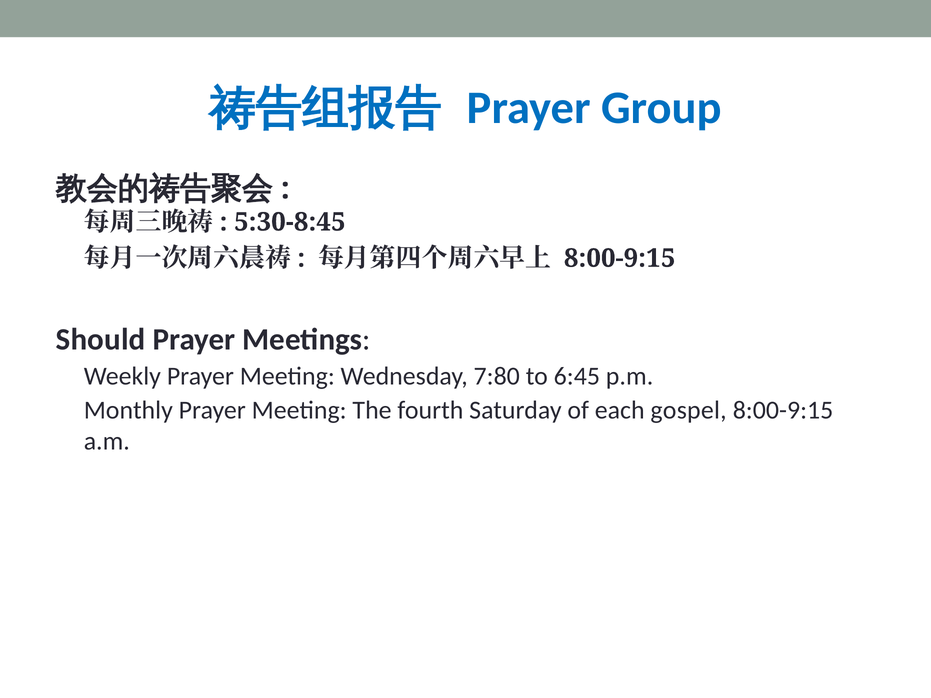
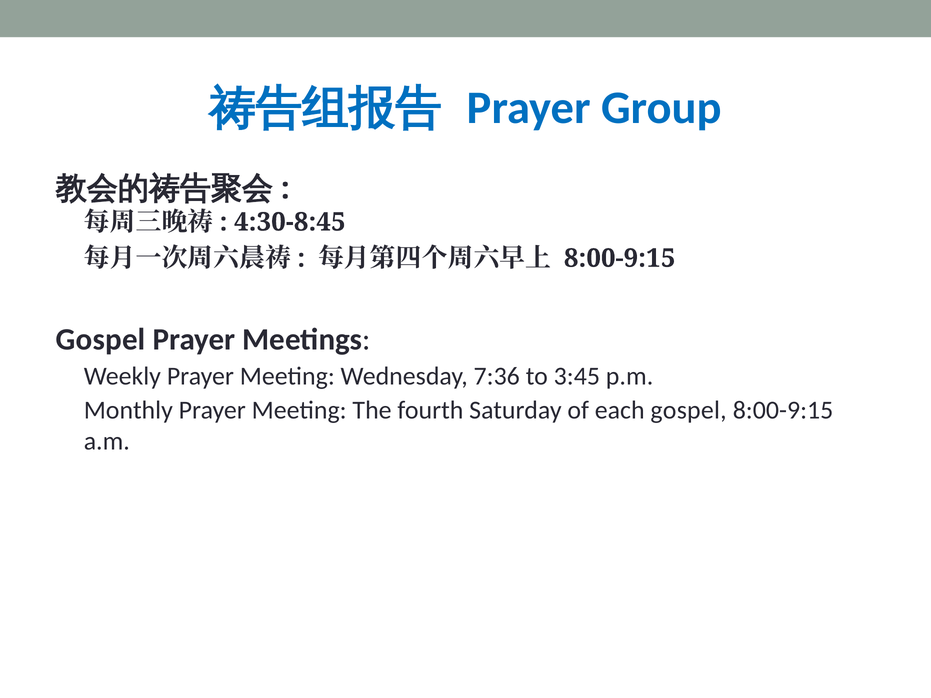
5:30-8:45: 5:30-8:45 -> 4:30-8:45 (290, 222)
Should: Should -> Gospel (101, 339)
7:80: 7:80 -> 7:36 (497, 376)
6:45: 6:45 -> 3:45 (577, 376)
